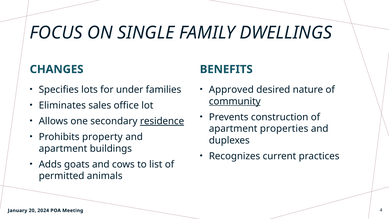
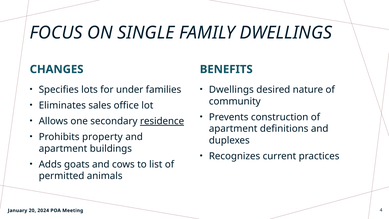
Approved: Approved -> Dwellings (231, 90)
community underline: present -> none (235, 101)
properties: properties -> definitions (284, 129)
